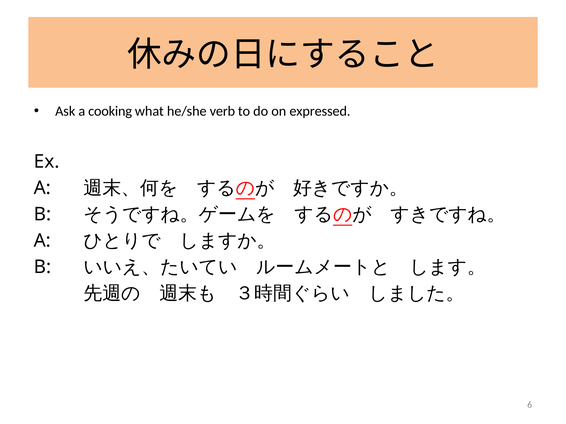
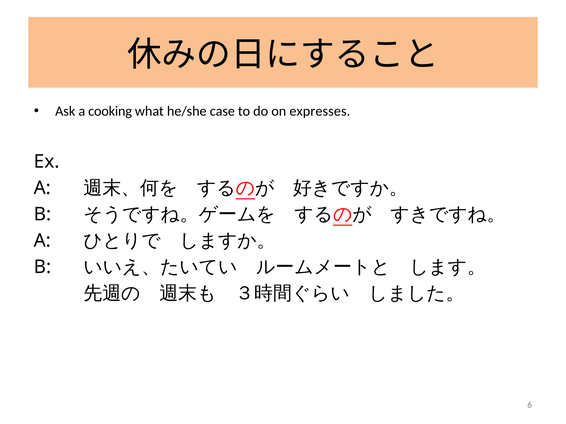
verb: verb -> case (222, 111)
expressed: expressed -> expresses (320, 111)
